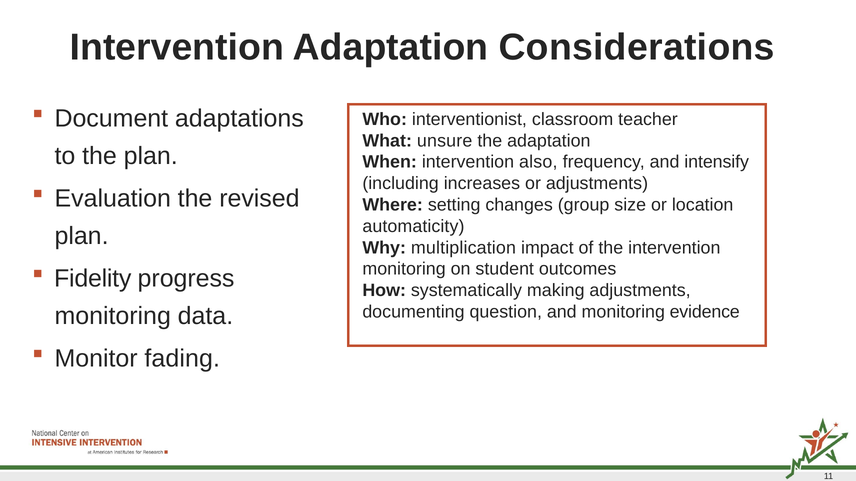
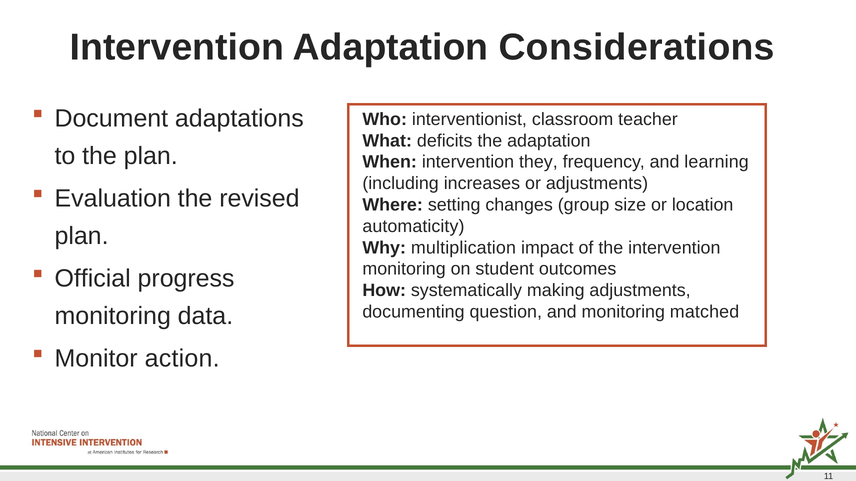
unsure: unsure -> deficits (445, 141)
also: also -> they (538, 162)
intensify: intensify -> learning (717, 162)
Fidelity: Fidelity -> Official (93, 279)
evidence: evidence -> matched (705, 312)
fading: fading -> action (182, 359)
